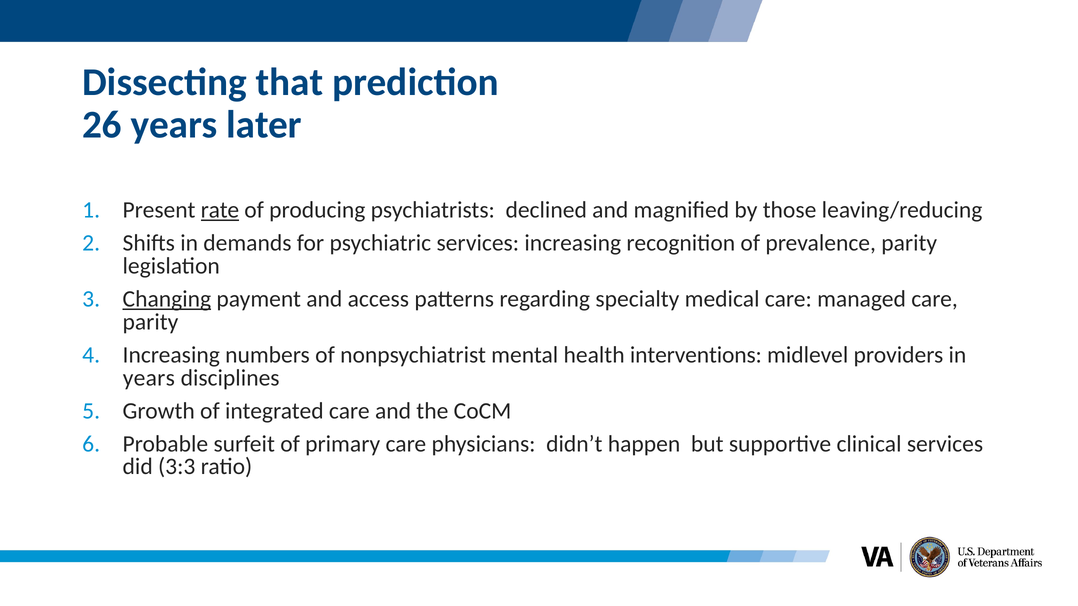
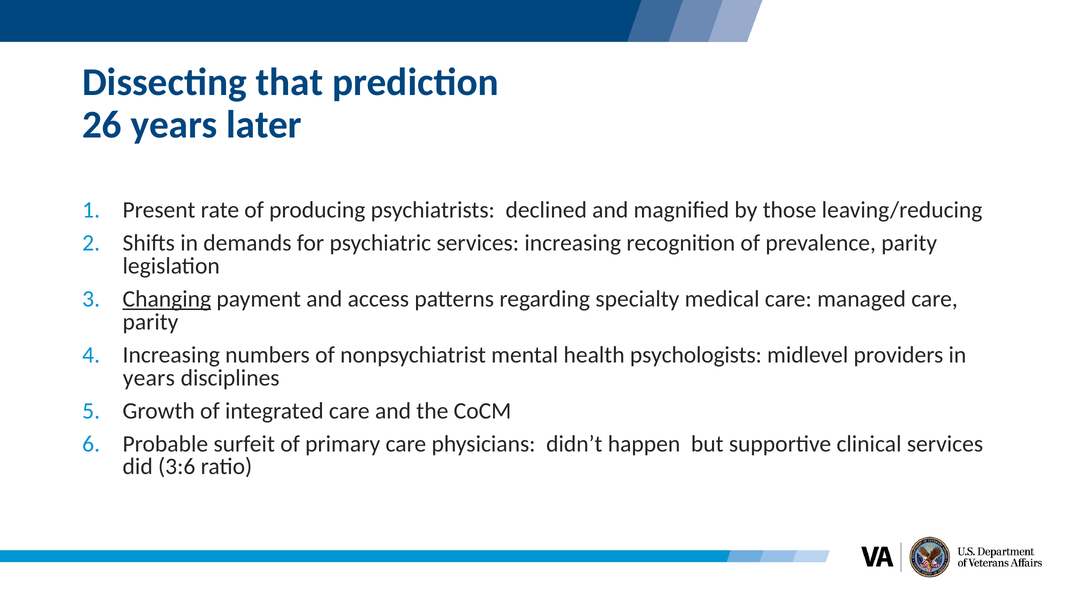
rate underline: present -> none (220, 210)
interventions: interventions -> psychologists (696, 355)
3:3: 3:3 -> 3:6 (177, 467)
